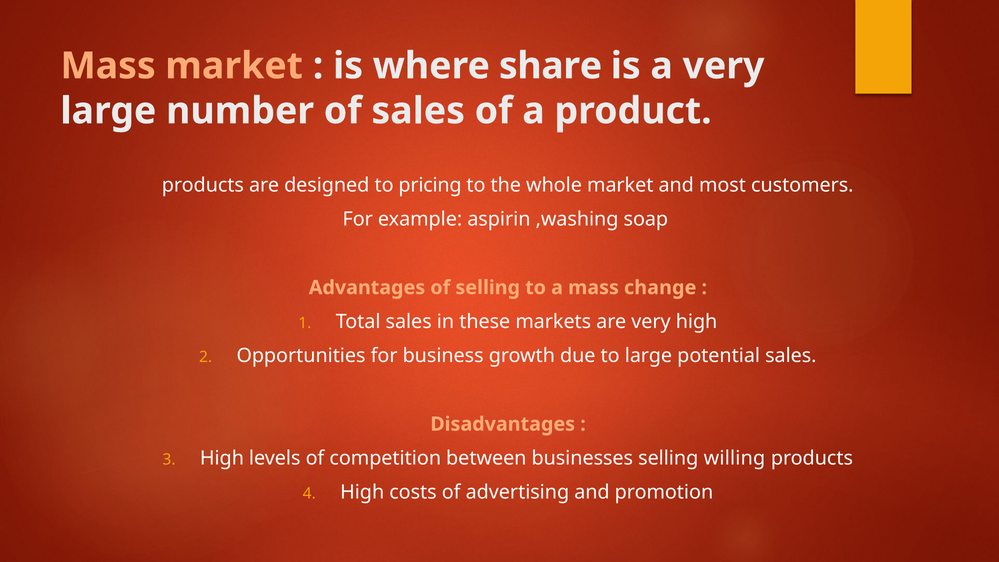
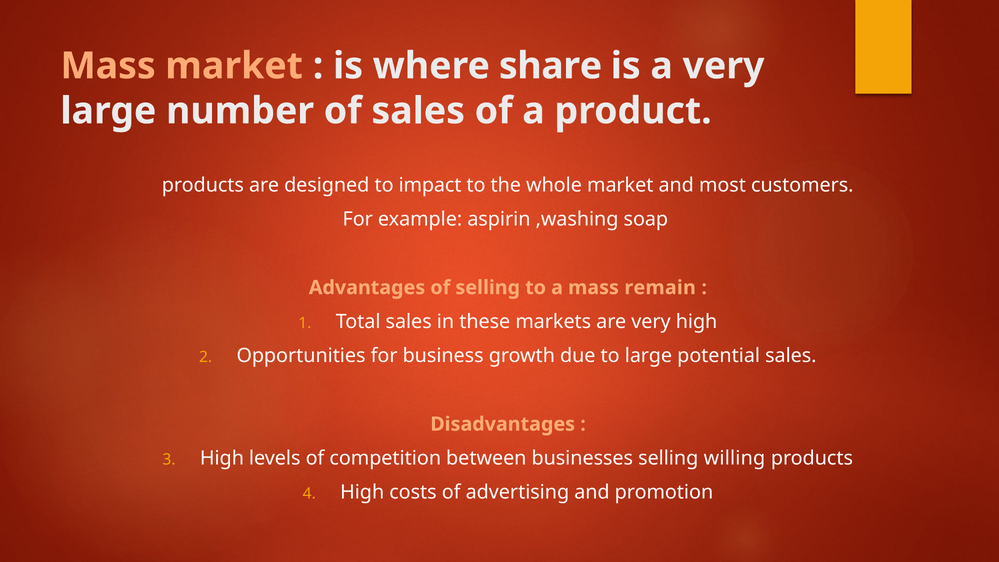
pricing: pricing -> impact (430, 185)
change: change -> remain (660, 288)
